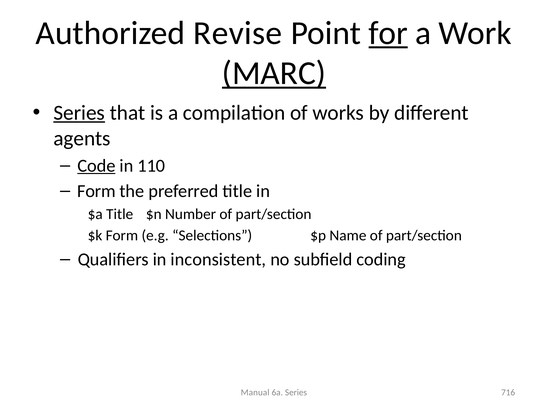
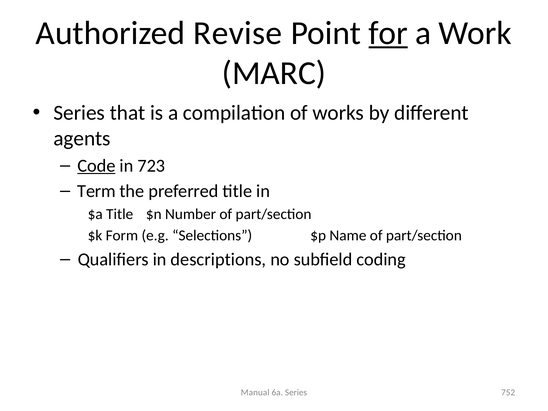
MARC underline: present -> none (274, 73)
Series underline: present -> none (79, 113)
110: 110 -> 723 (151, 166)
Form: Form -> Term (97, 191)
inconsistent: inconsistent -> descriptions (218, 259)
716: 716 -> 752 (508, 392)
